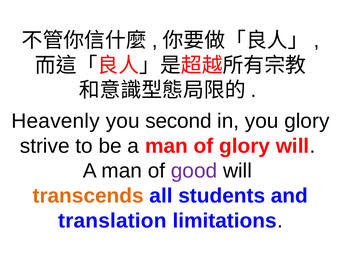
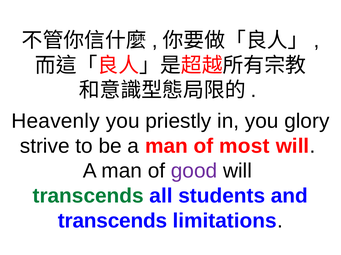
second: second -> priestly (178, 121)
of glory: glory -> most (244, 146)
transcends colour: orange -> green (88, 196)
translation: translation -> transcends (113, 221)
